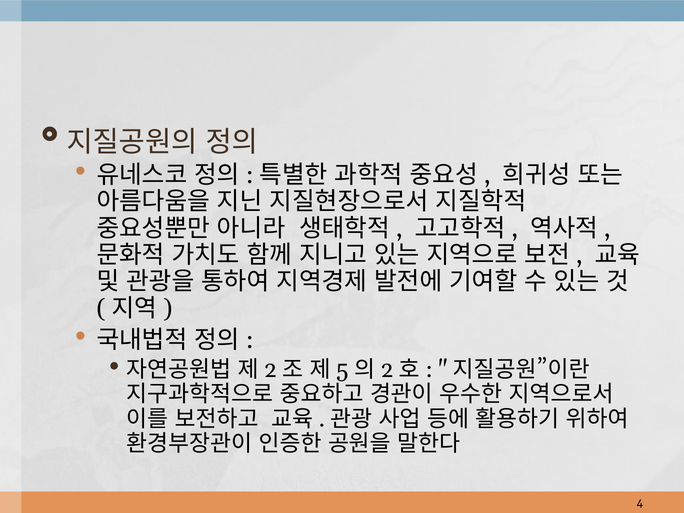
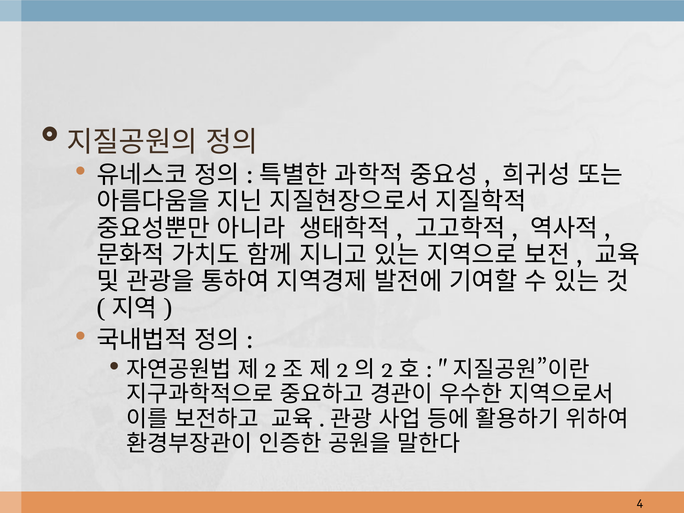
5: 5 -> 2 (342, 370)
